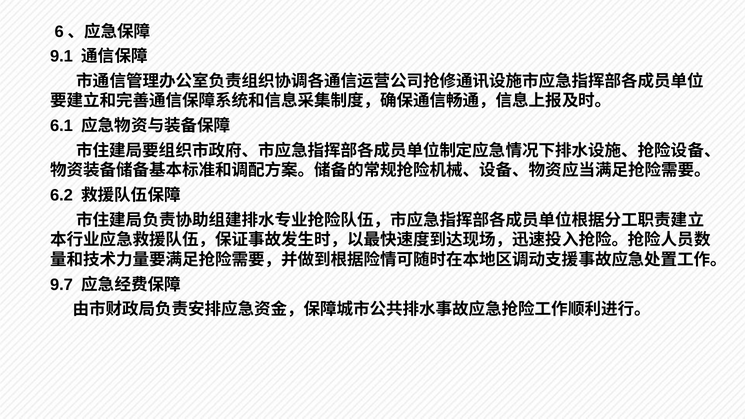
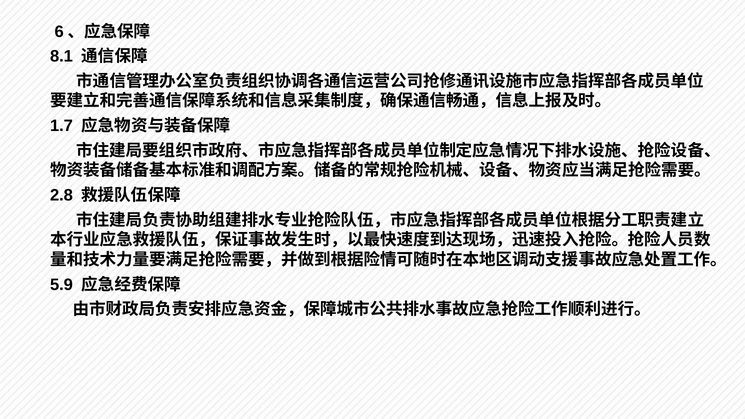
9.1: 9.1 -> 8.1 (62, 56)
6.1: 6.1 -> 1.7 (62, 126)
6.2: 6.2 -> 2.8 (62, 195)
9.7: 9.7 -> 5.9 (62, 285)
